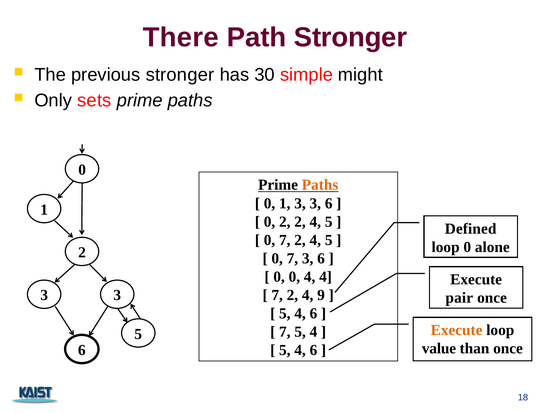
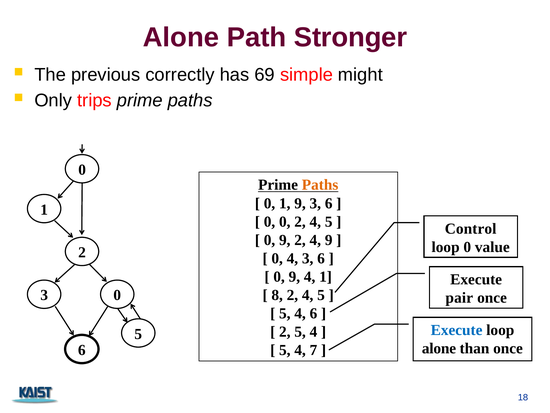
There: There -> Alone (181, 37)
previous stronger: stronger -> correctly (180, 75)
30: 30 -> 69 (265, 75)
sets: sets -> trips (94, 100)
0 1 3: 3 -> 9 (300, 203)
2: 2 -> 0 (285, 221)
Defined: Defined -> Control (471, 228)
7: 7 -> 9 (285, 240)
5: 5 -> 9 (329, 240)
alone: alone -> value (492, 247)
7: 7 -> 4 (292, 258)
0: 0 -> 9 (294, 276)
4 4: 4 -> 1 (326, 276)
7: 7 -> 8 (277, 295)
9: 9 -> 5 (321, 295)
3: 3 -> 0 (117, 295)
Execute colour: orange -> blue (457, 330)
7: 7 -> 2 (285, 331)
value: value -> alone (439, 348)
6: 6 -> 7 (313, 350)
